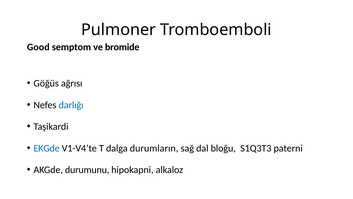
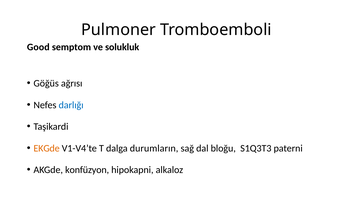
bromide: bromide -> solukluk (122, 47)
EKGde colour: blue -> orange (47, 148)
durumunu: durumunu -> konfüzyon (87, 169)
